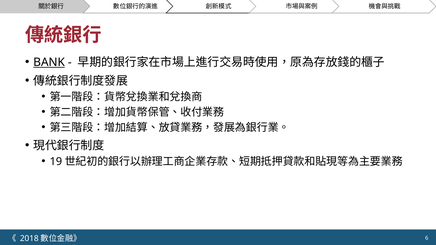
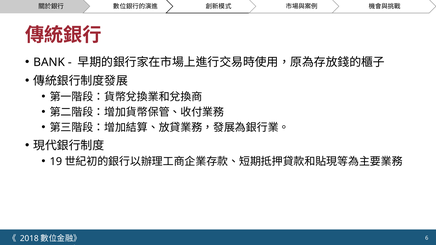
BANK underline: present -> none (49, 62)
